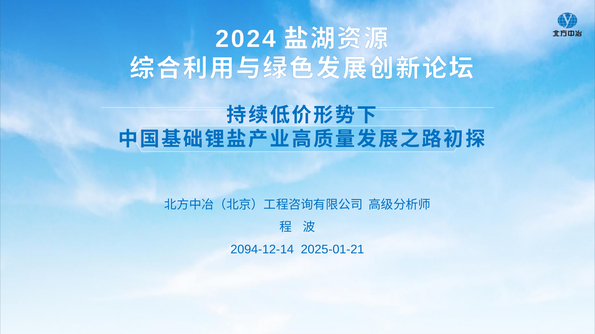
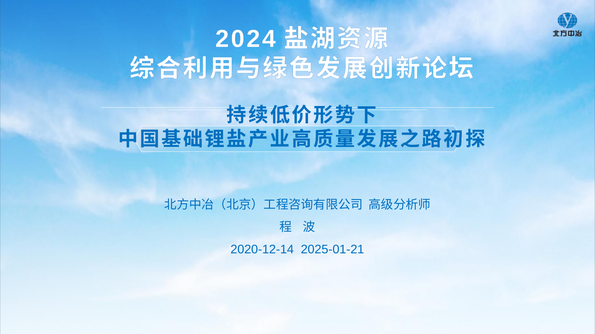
2094-12-14: 2094-12-14 -> 2020-12-14 (262, 250)
